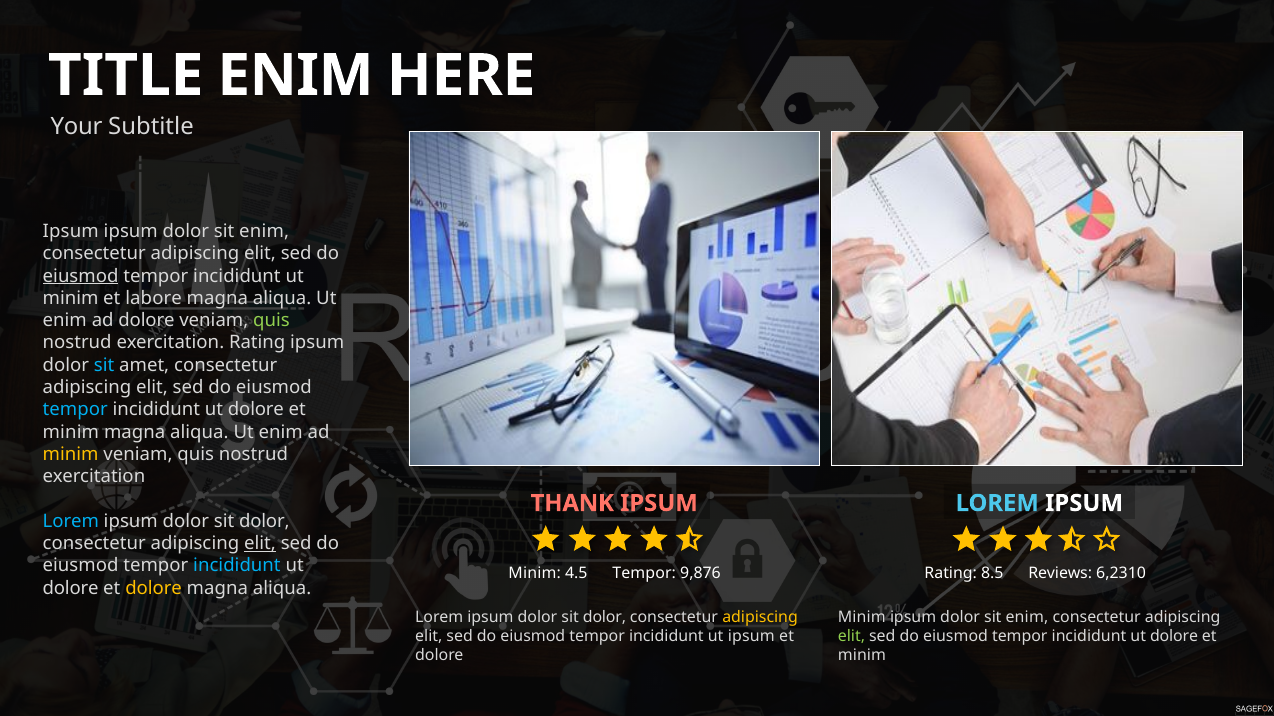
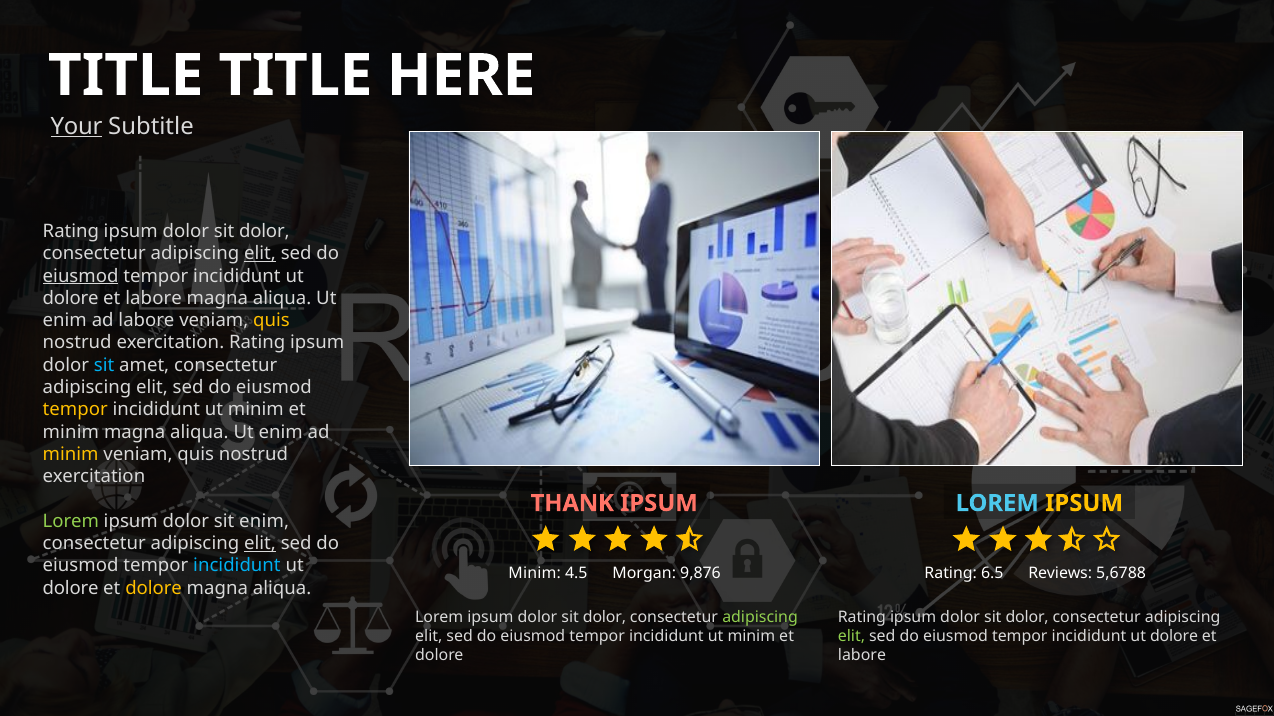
TITLE ENIM: ENIM -> TITLE (295, 76)
Your underline: none -> present (76, 126)
Ipsum: Ipsum -> Rating (71, 231)
enim: enim -> dolor (264, 231)
elit underline: none -> present (260, 254)
minim: minim -> dolore (71, 298)
ad dolore: dolore -> labore (146, 321)
quis colour: light green -> yellow (271, 321)
tempor colour: light blue -> yellow (75, 410)
dolore: dolore -> minim (256, 410)
IPSUM colour: white -> yellow (1084, 504)
Lorem colour: light blue -> light green (71, 521)
dolor: dolor -> enim (264, 521)
4.5 Tempor: Tempor -> Morgan (644, 574)
8.5: 8.5 -> 6.5 (992, 574)
6,2310: 6,2310 -> 5,6788 (1121, 574)
adipiscing colour: yellow -> light green (760, 618)
Minim: Minim -> Rating (862, 618)
enim: enim -> dolor (1027, 618)
ipsum: ipsum -> minim (751, 637)
minim: minim -> labore (862, 656)
